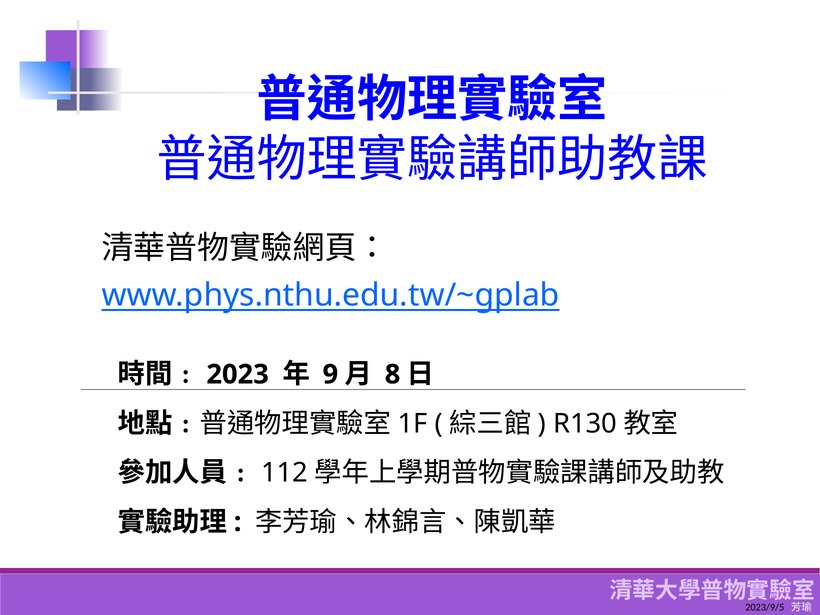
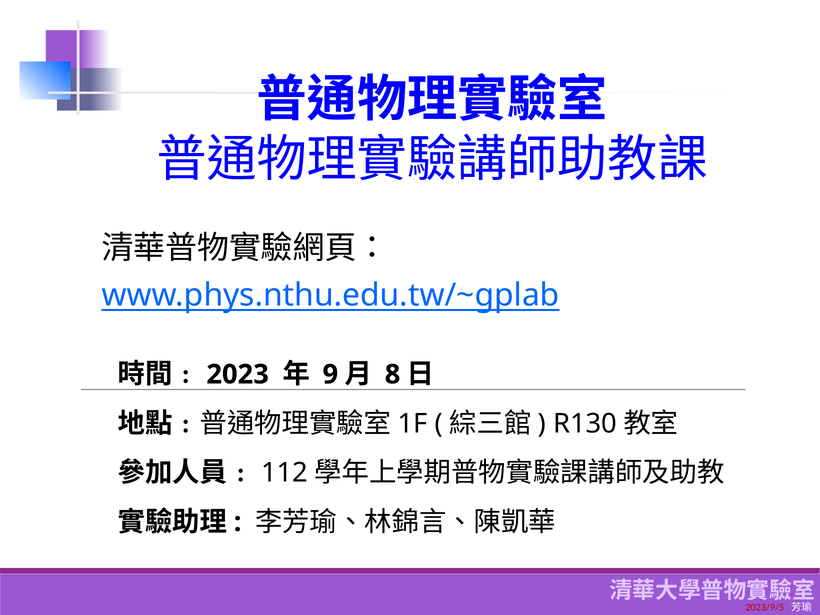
2023/9/5 colour: black -> red (765, 607)
